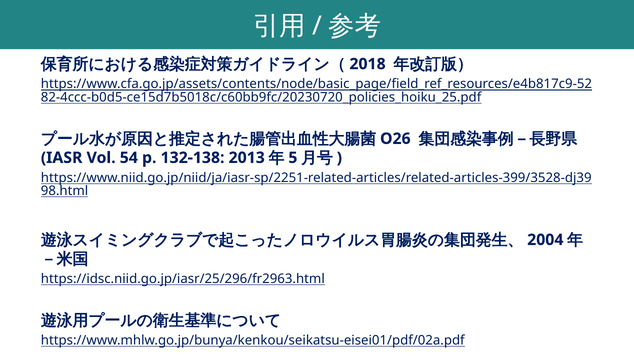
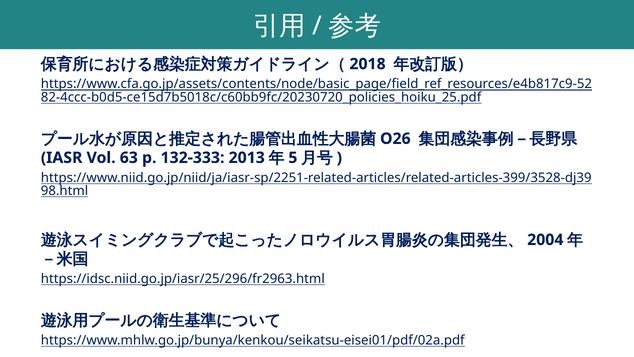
54: 54 -> 63 (129, 158)
132-138: 132-138 -> 132-333 (193, 158)
